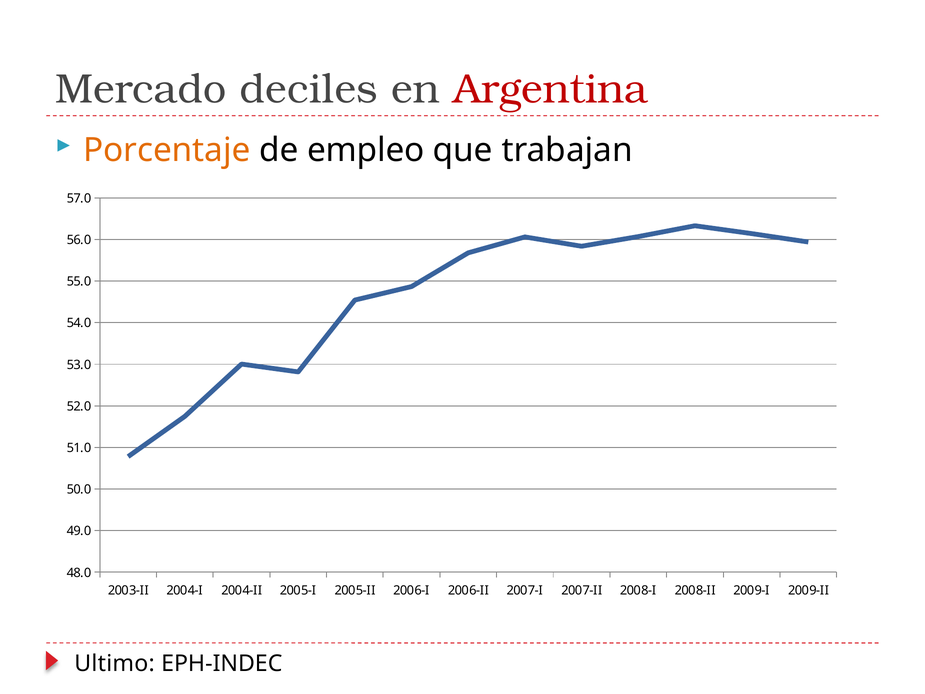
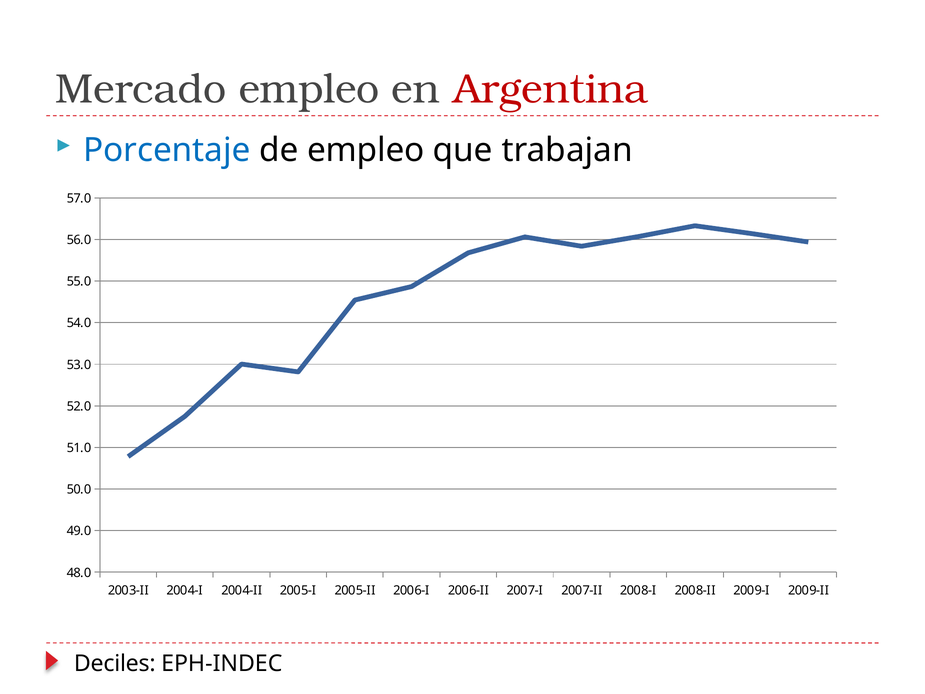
Mercado deciles: deciles -> empleo (309, 89)
Porcentaje colour: orange -> blue (167, 150)
Ultimo: Ultimo -> Deciles (115, 663)
